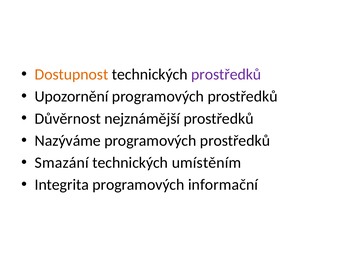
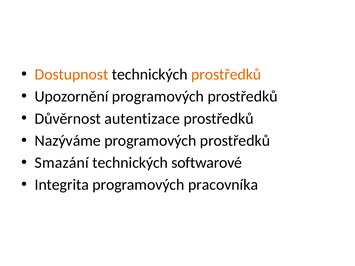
prostředků colour: purple -> orange (226, 74)
nejznámější: nejznámější -> autentizace (142, 119)
umístěním: umístěním -> softwarové (207, 163)
informační: informační -> pracovníka (223, 185)
